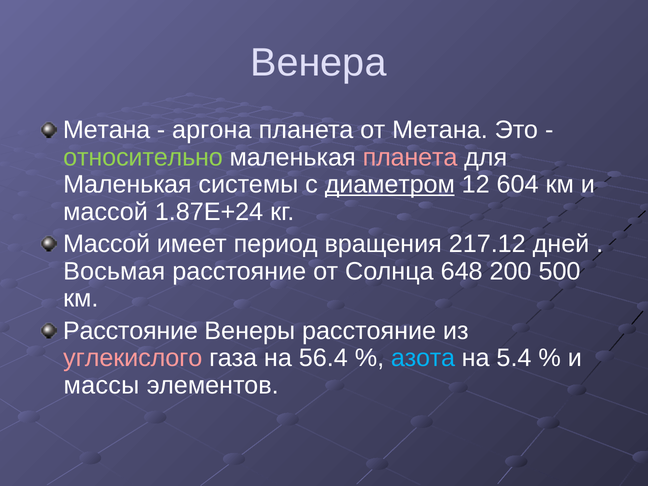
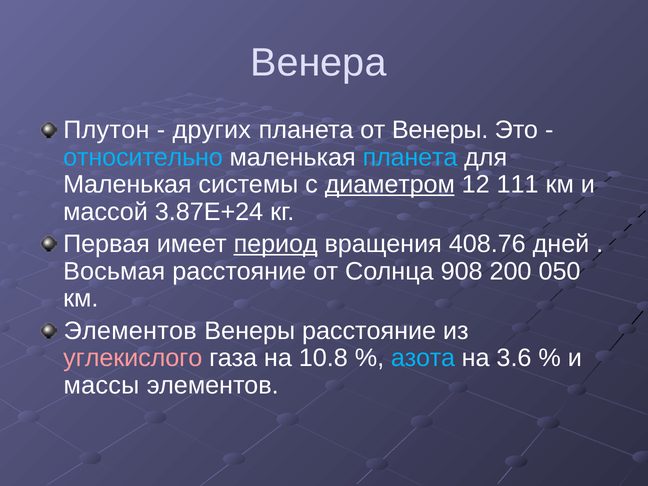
Метана: Метана -> Плутон (106, 130)
аргона: аргона -> других (212, 130)
от Метана: Метана -> Венеры (440, 130)
относительно colour: light green -> light blue (143, 157)
планета colour: pink -> light blue (410, 157)
604: 604 -> 111 (518, 185)
1.87E+24: 1.87E+24 -> 3.87E+24 (209, 212)
Массой: Массой -> Первая (107, 244)
период underline: none -> present (276, 244)
217.12: 217.12 -> 408.76 (487, 244)
648: 648 -> 908 (462, 271)
500: 500 -> 050 (560, 271)
Расстояние: Расстояние -> Элементов (130, 331)
56.4: 56.4 -> 10.8 (323, 358)
5.4: 5.4 -> 3.6 (514, 358)
